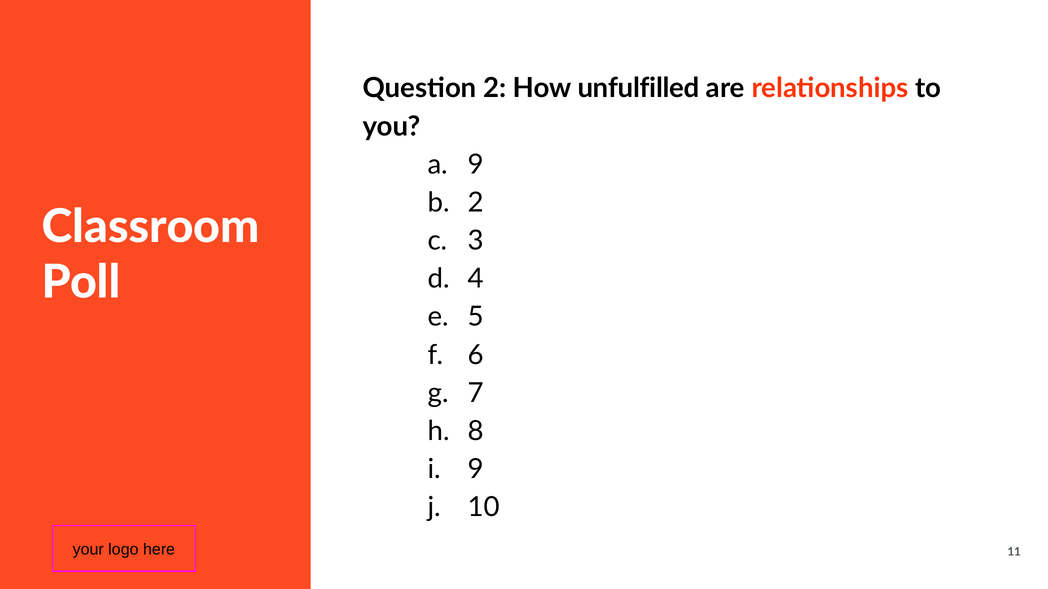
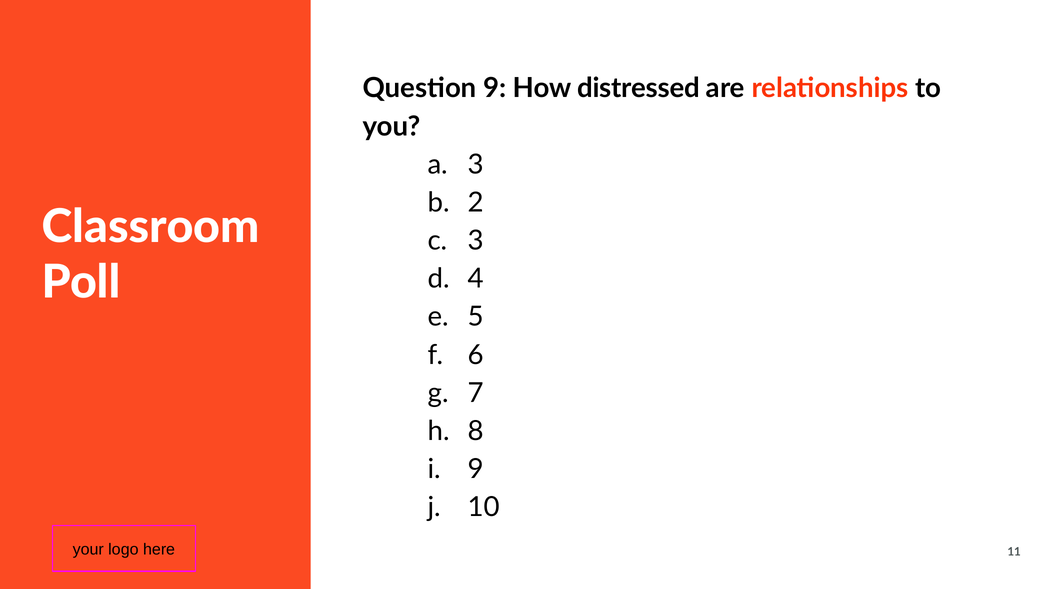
Question 2: 2 -> 9 (495, 88)
unfulfilled: unfulfilled -> distressed (639, 88)
9: 9 -> 3 (476, 165)
